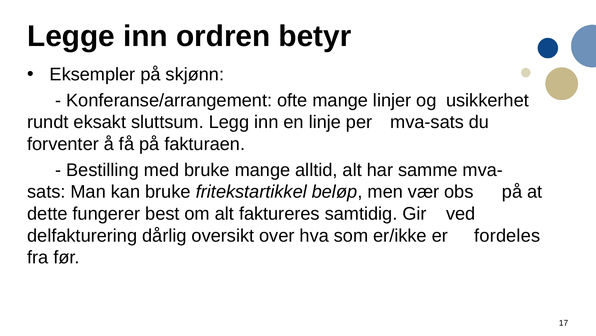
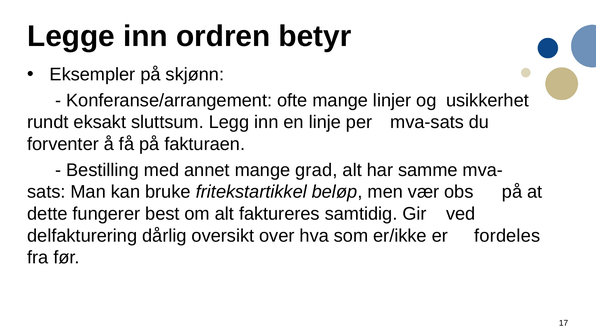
med bruke: bruke -> annet (207, 170)
alltid: alltid -> grad (316, 170)
